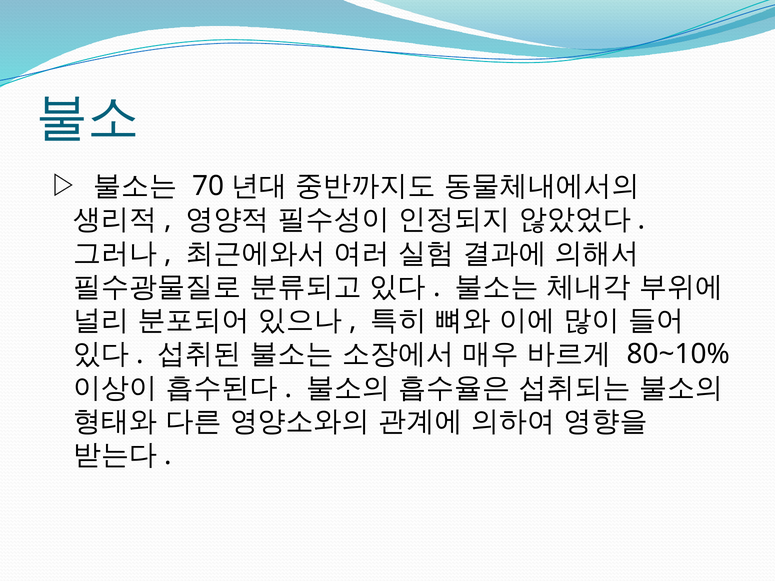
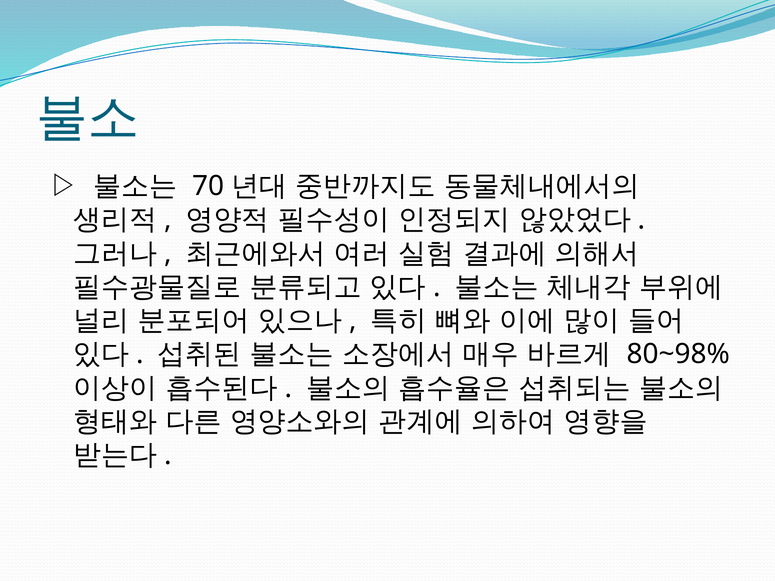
80~10%: 80~10% -> 80~98% (678, 354)
